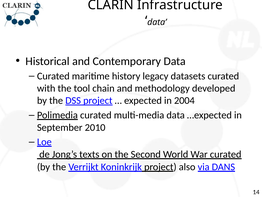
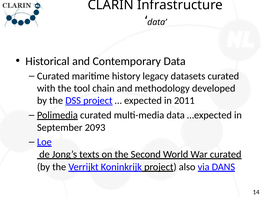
2004: 2004 -> 2011 (184, 100)
2010: 2010 -> 2093 (95, 127)
